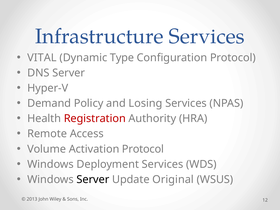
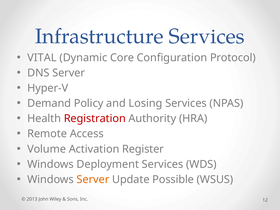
Type: Type -> Core (122, 58)
Activation Protocol: Protocol -> Register (143, 149)
Server colour: black -> orange (93, 179)
Original: Original -> Possible (173, 179)
